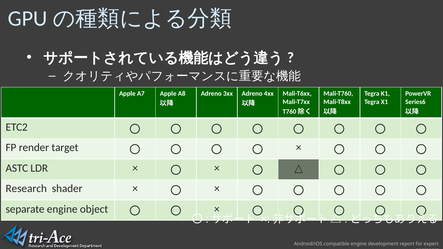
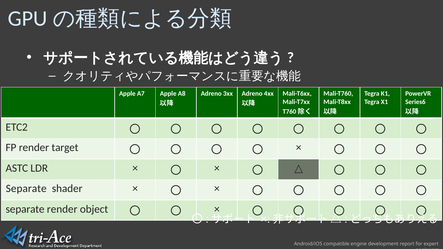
Research: Research -> Separate (26, 189)
separate engine: engine -> render (62, 209)
